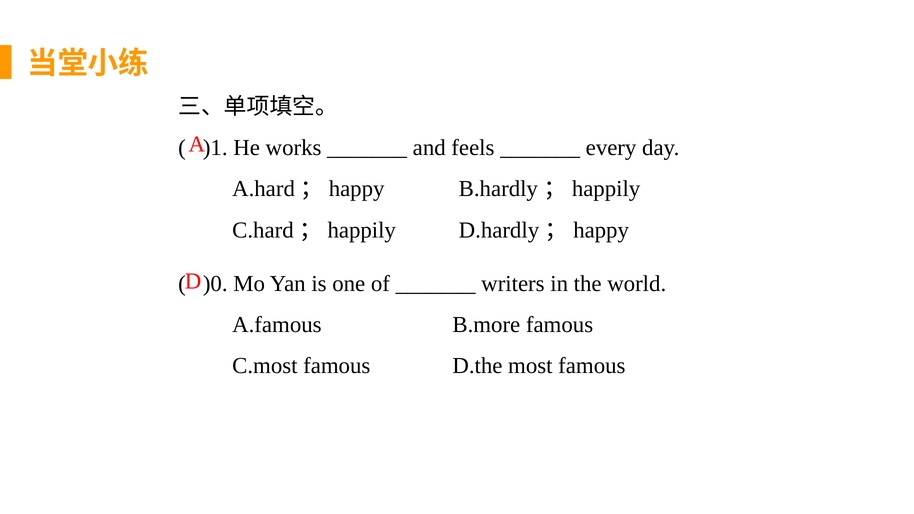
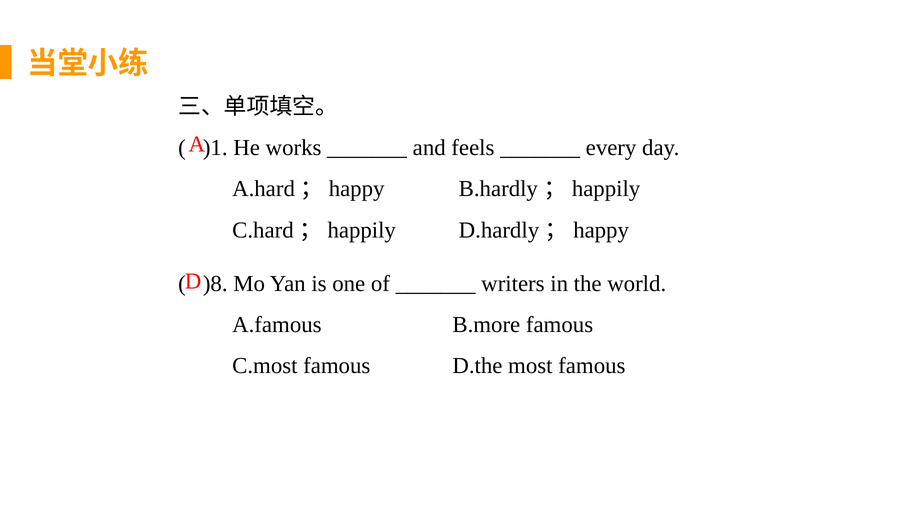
)0: )0 -> )8 (215, 284)
